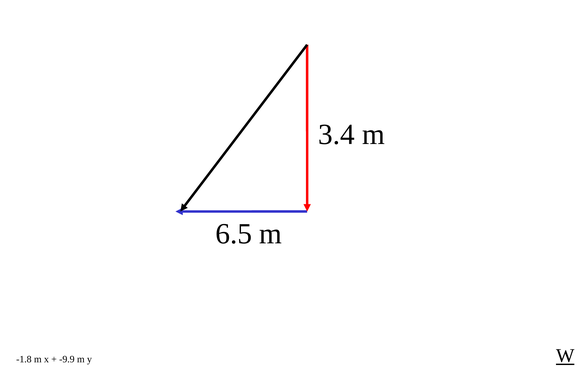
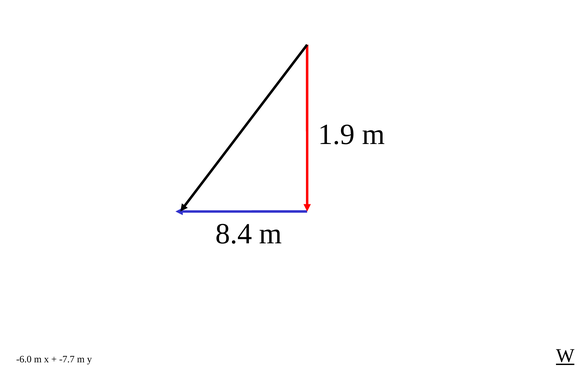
3.4: 3.4 -> 1.9 (336, 135)
6.5: 6.5 -> 8.4 (234, 234)
-1.8: -1.8 -> -6.0 (24, 359)
-9.9: -9.9 -> -7.7 (67, 359)
